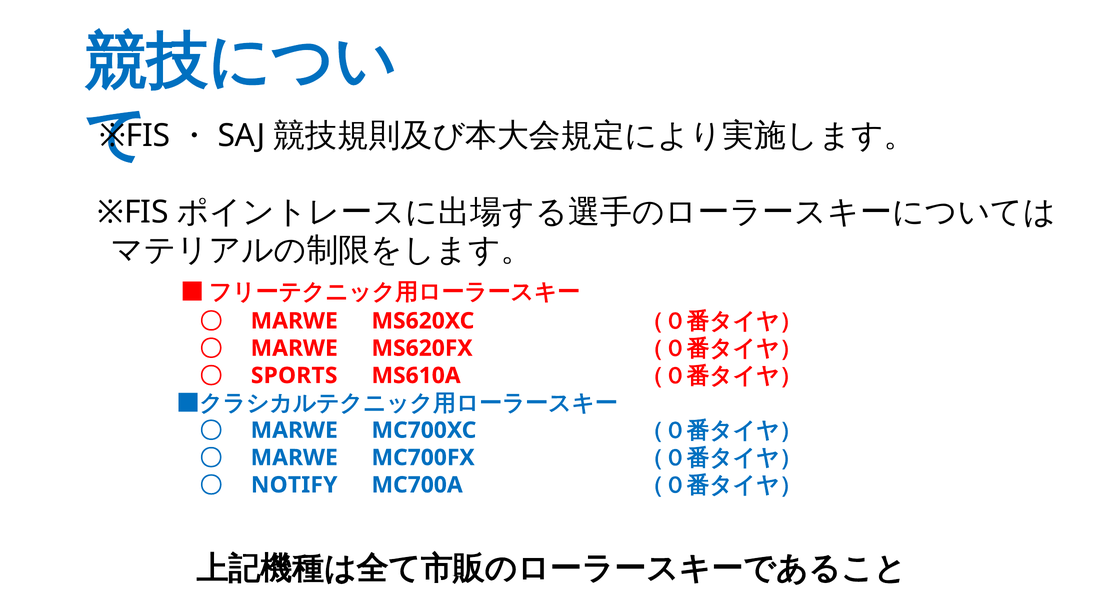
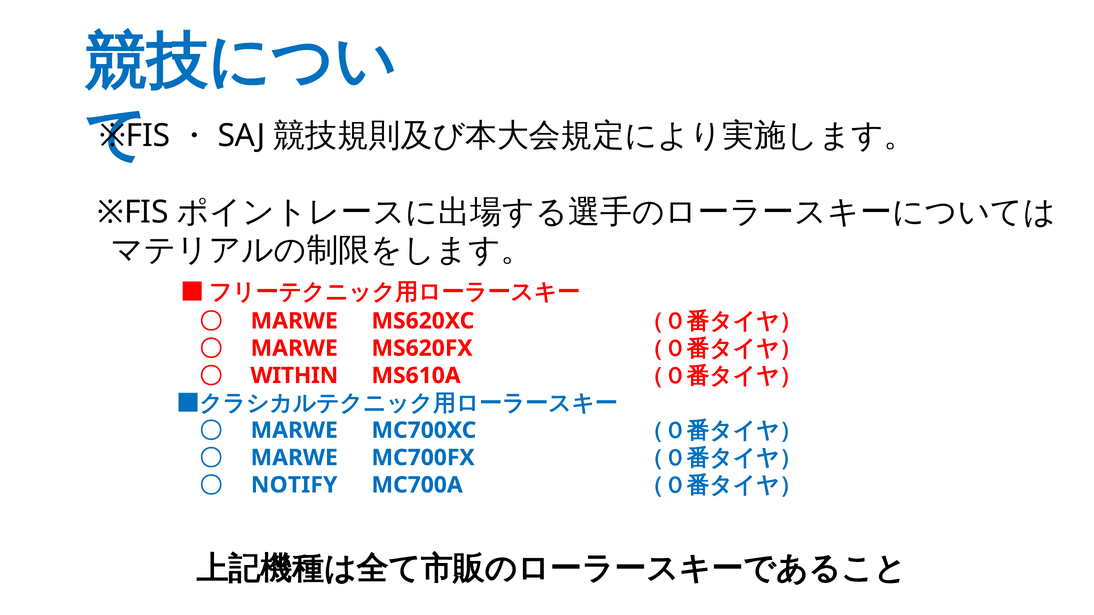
SPORTS: SPORTS -> WITHIN (294, 376)
